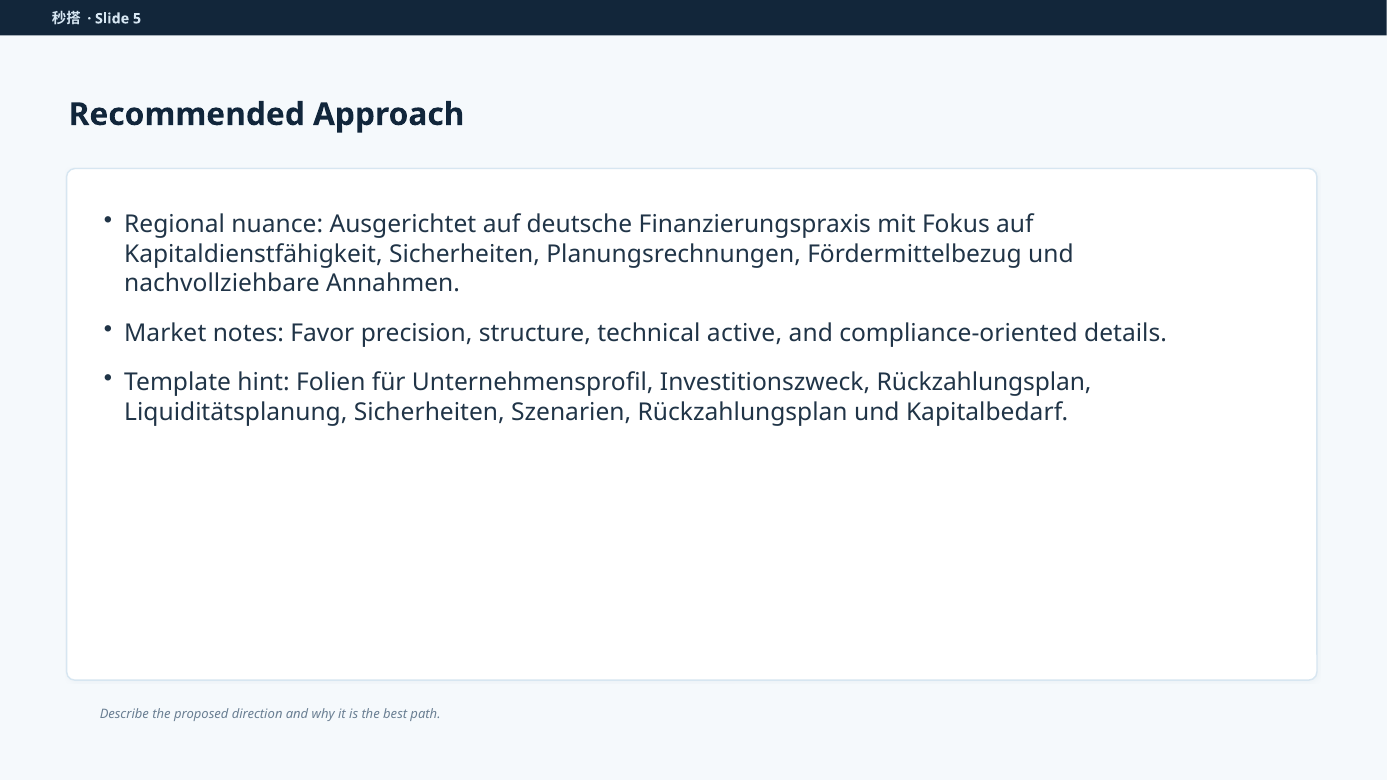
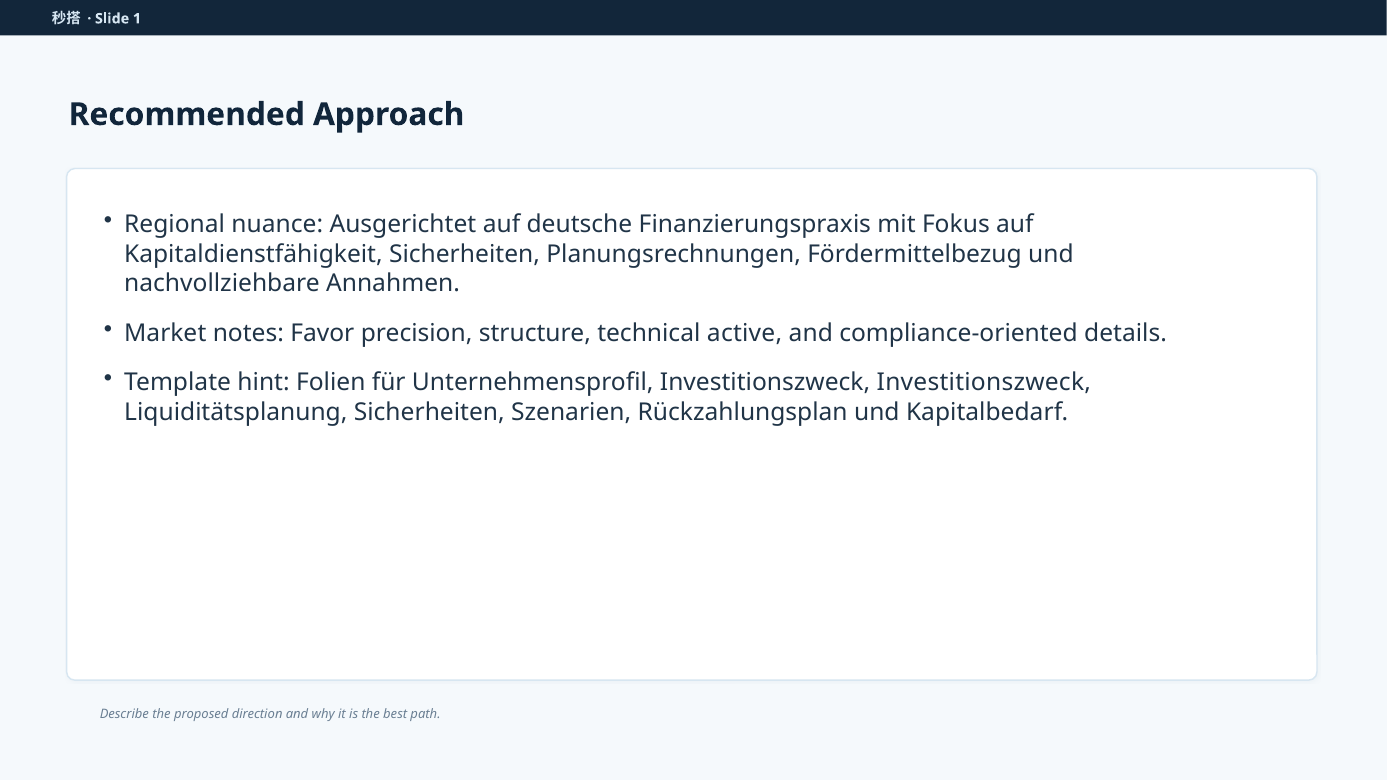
5: 5 -> 1 (137, 19)
Investitionszweck Rückzahlungsplan: Rückzahlungsplan -> Investitionszweck (984, 383)
